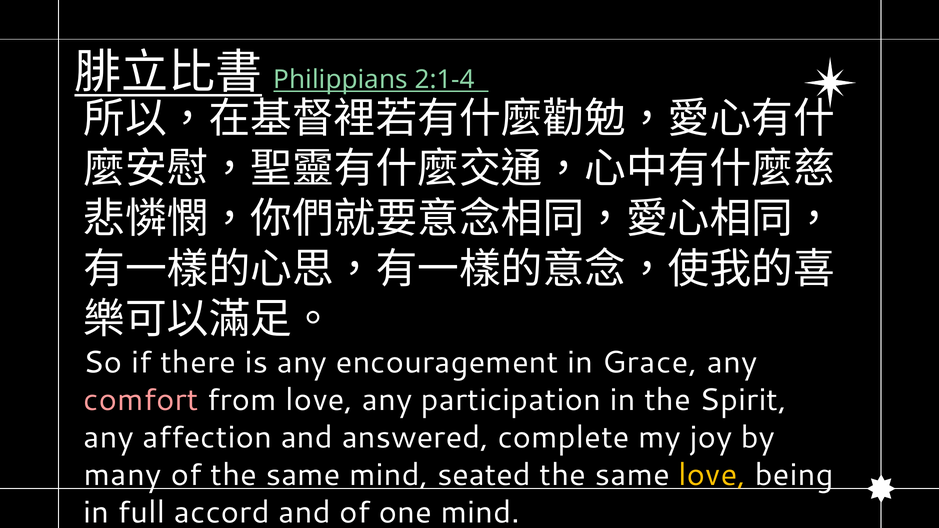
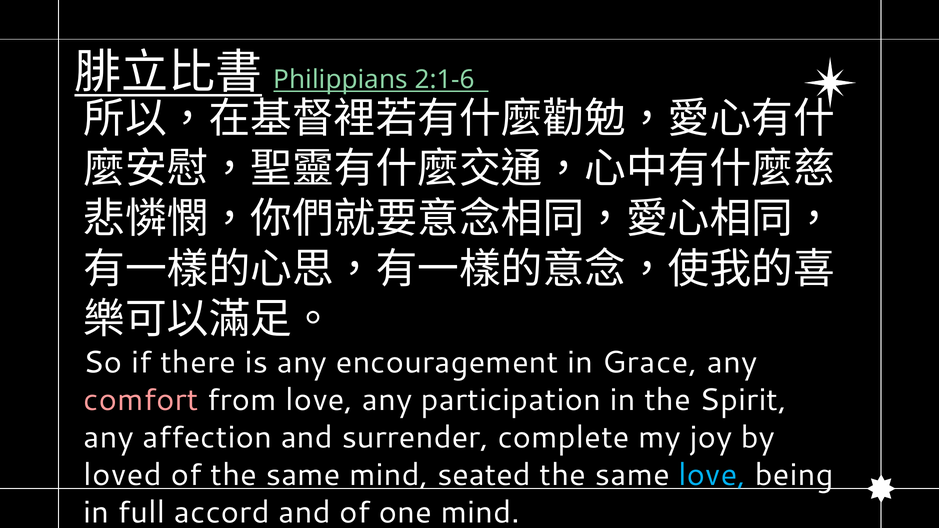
2:1-4: 2:1-4 -> 2:1-6 (445, 79)
answered: answered -> surrender (415, 438)
many: many -> loved (123, 475)
love colour: yellow -> light blue (712, 475)
